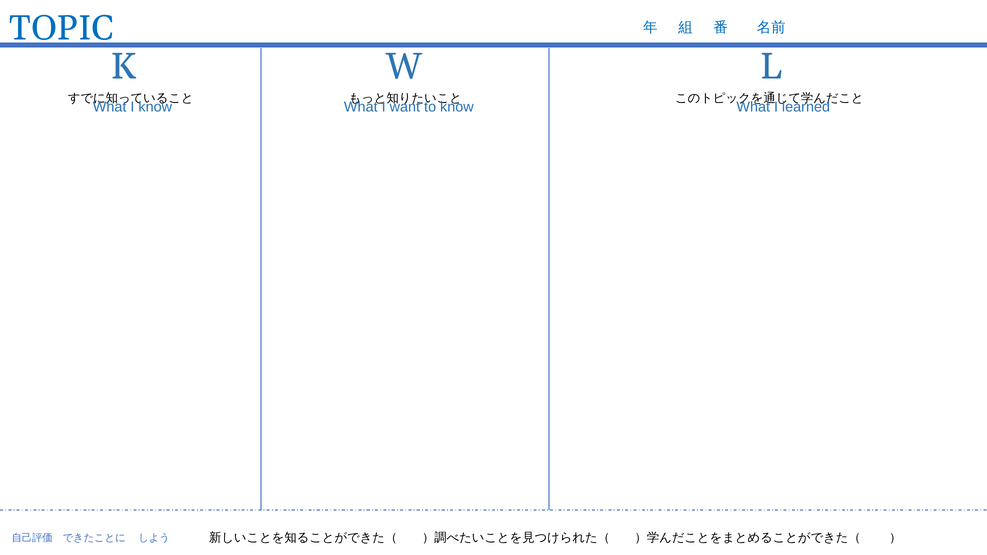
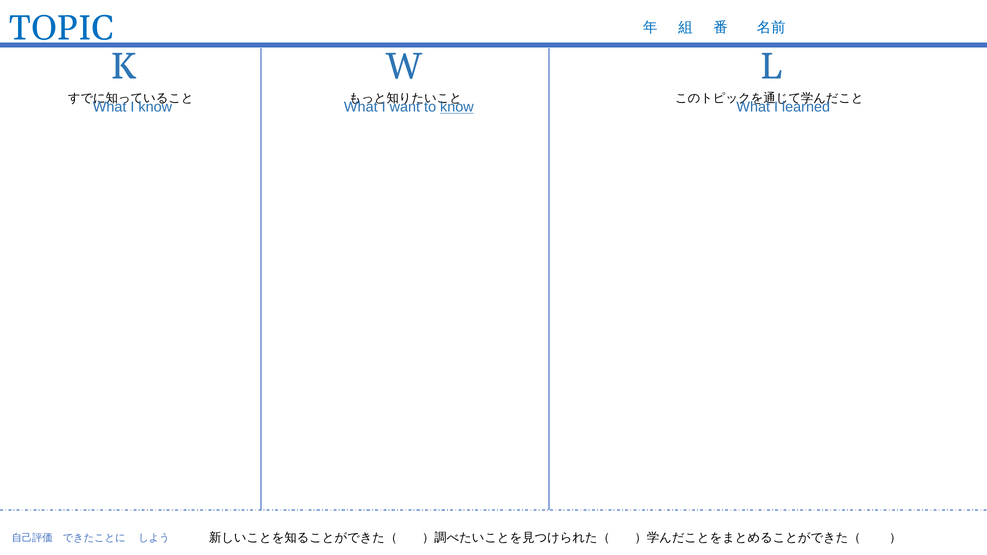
know underline: none -> present (457, 107)
